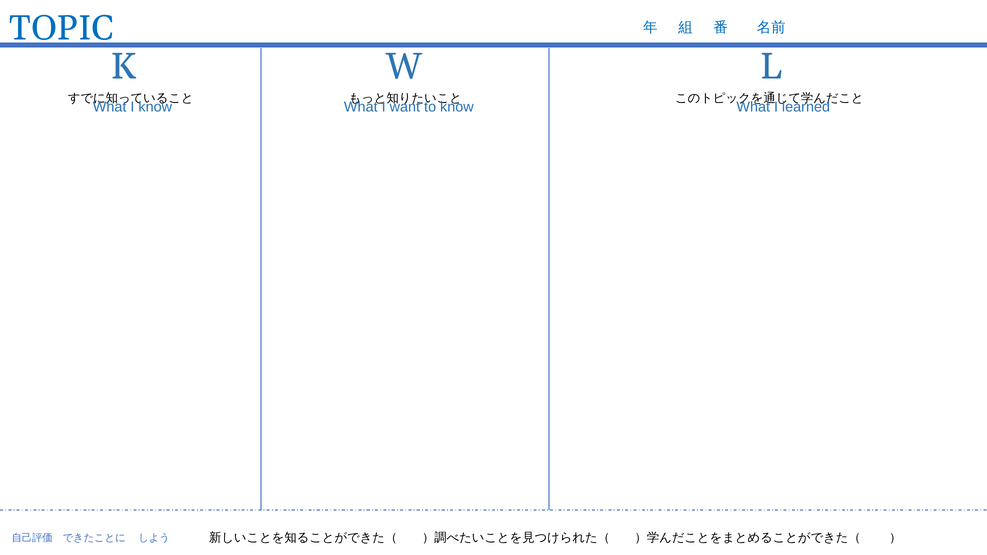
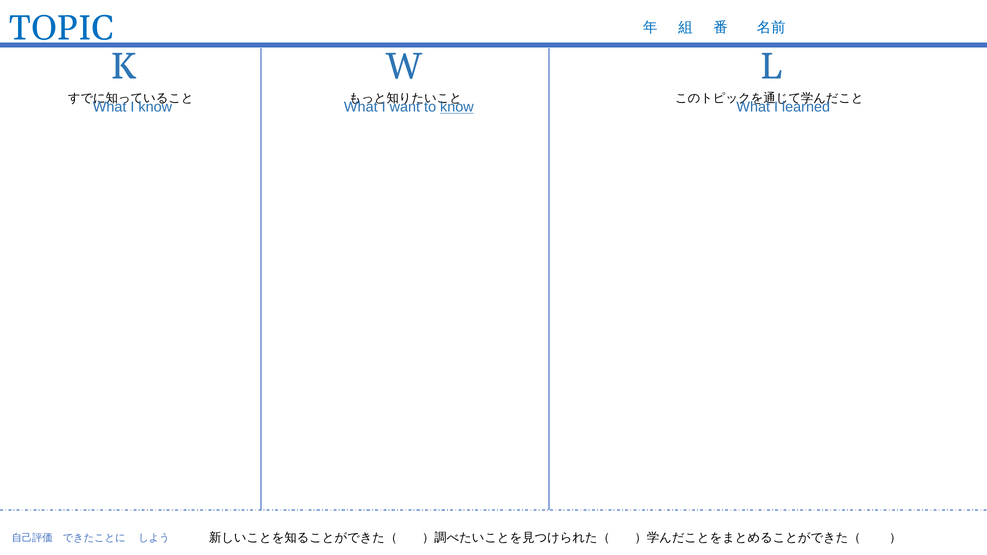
know underline: none -> present (457, 107)
